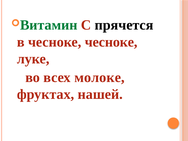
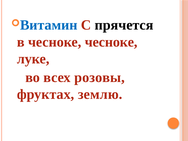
Витамин colour: green -> blue (49, 25)
молоке: молоке -> розовы (99, 77)
нашей: нашей -> землю (100, 94)
